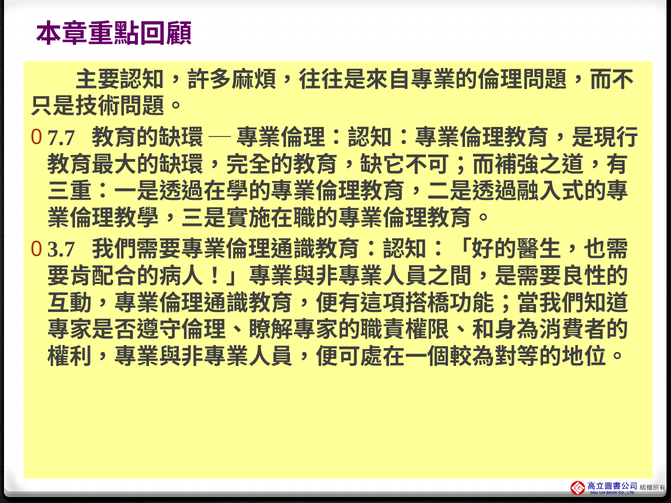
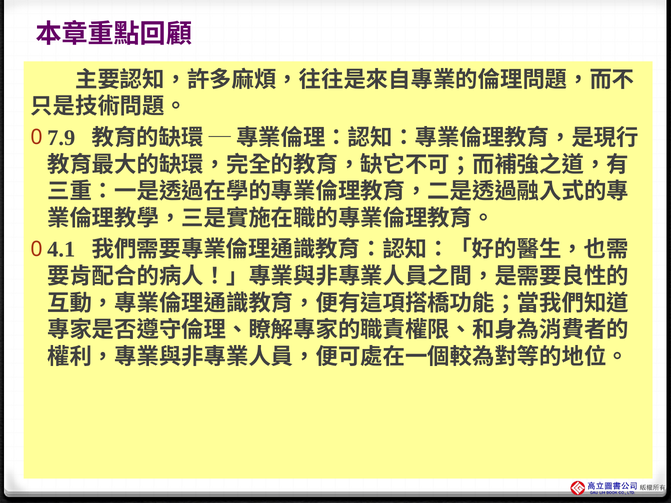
7.7: 7.7 -> 7.9 (61, 138)
3.7: 3.7 -> 4.1 (61, 250)
